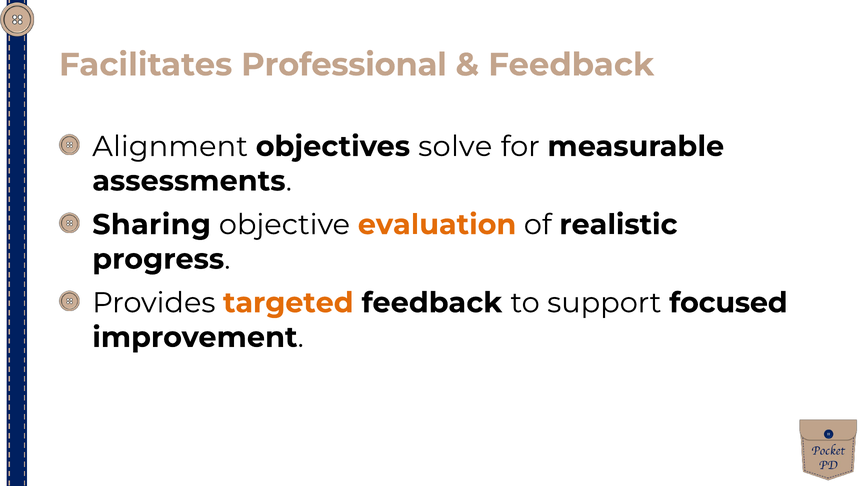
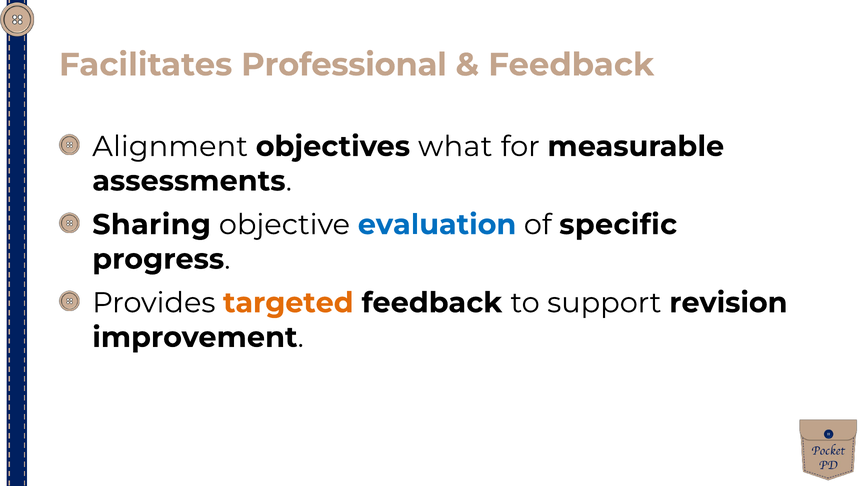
solve: solve -> what (455, 147)
evaluation colour: orange -> blue (437, 225)
realistic: realistic -> specific (618, 225)
focused: focused -> revision (728, 303)
